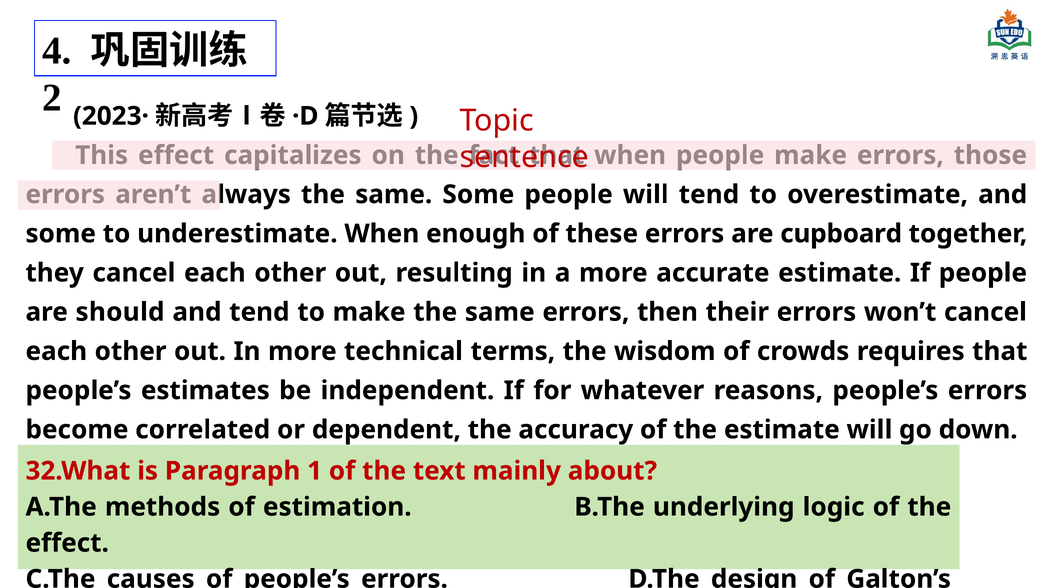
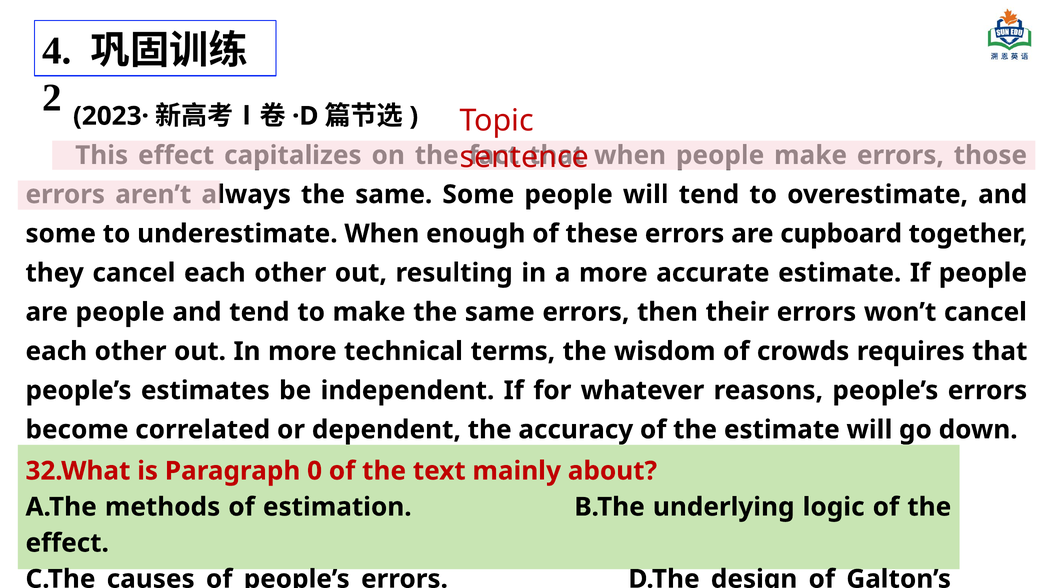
are should: should -> people (120, 312)
1: 1 -> 0 (315, 471)
